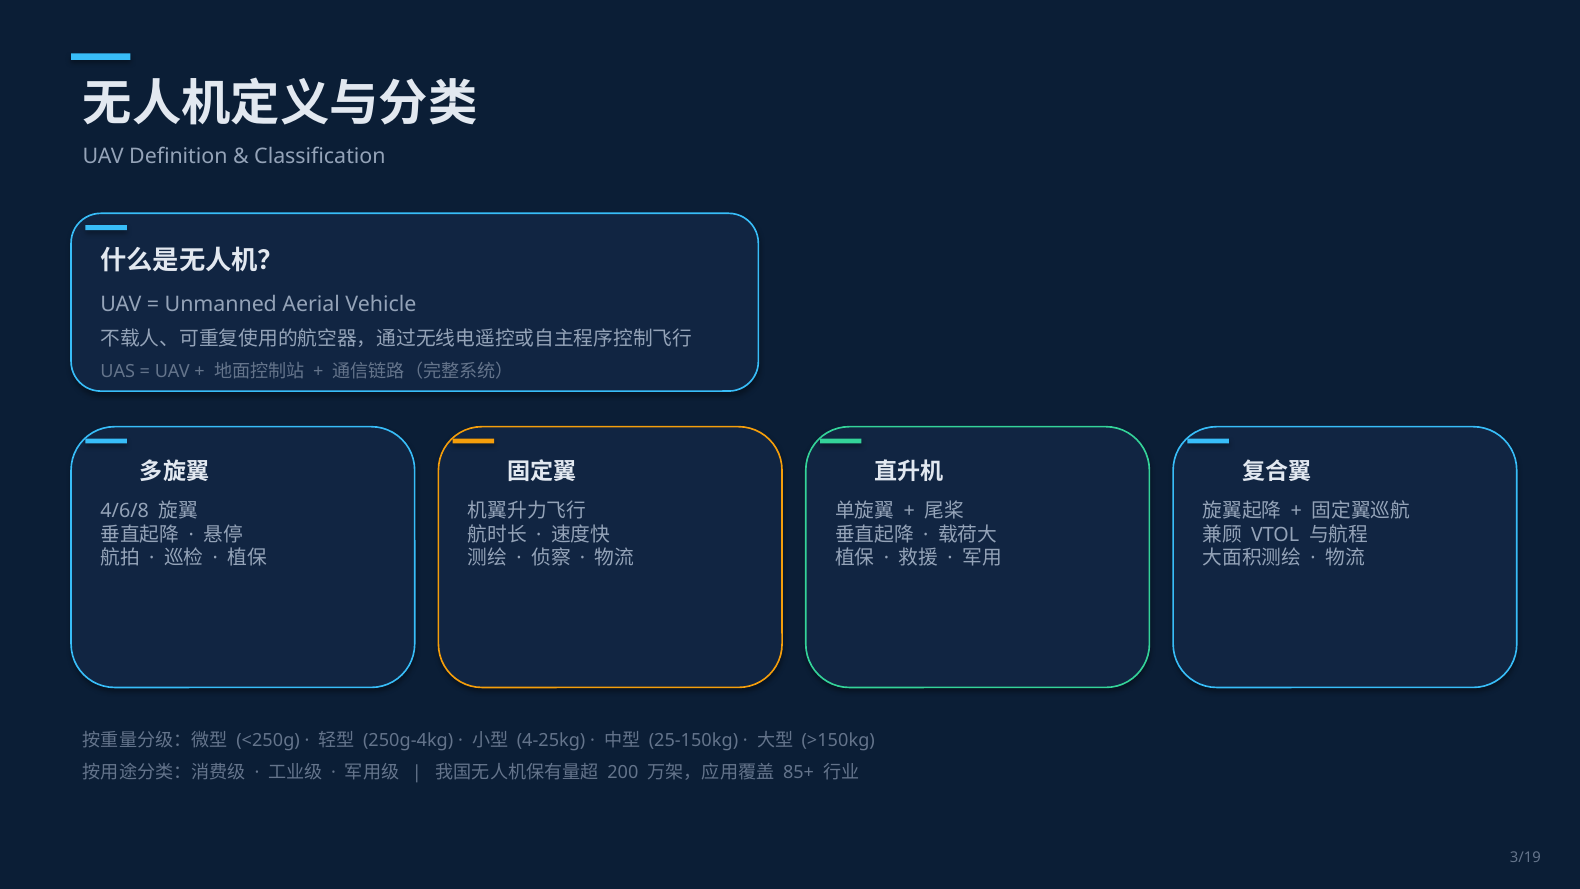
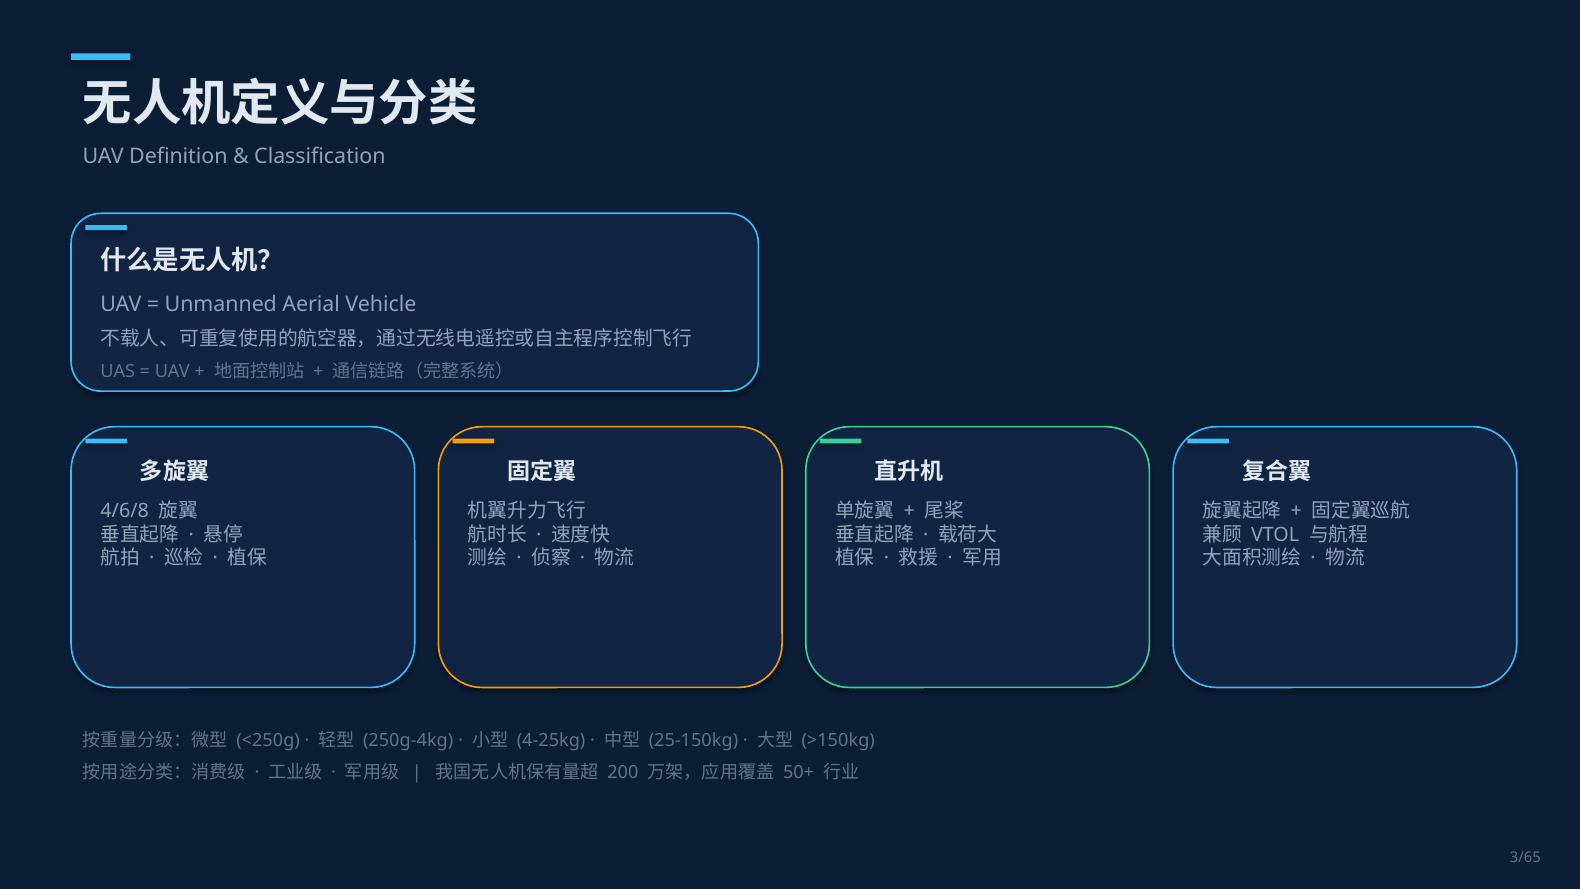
85+: 85+ -> 50+ (799, 772)
3/19: 3/19 -> 3/65 (1525, 857)
